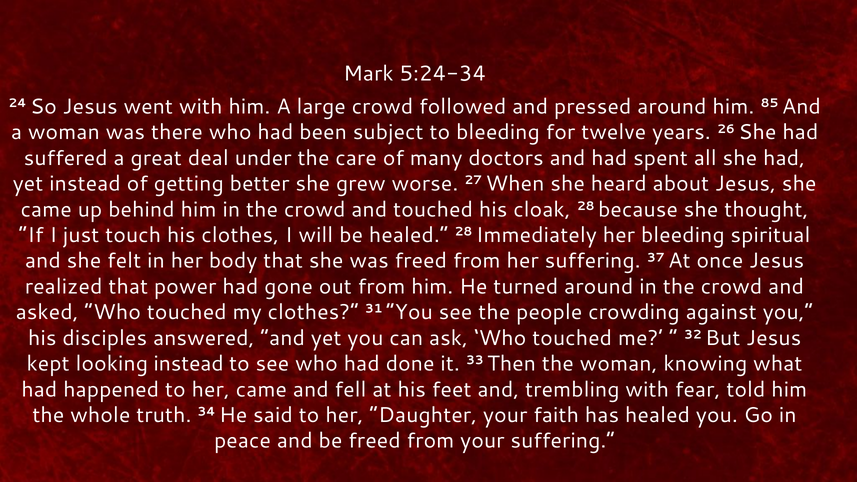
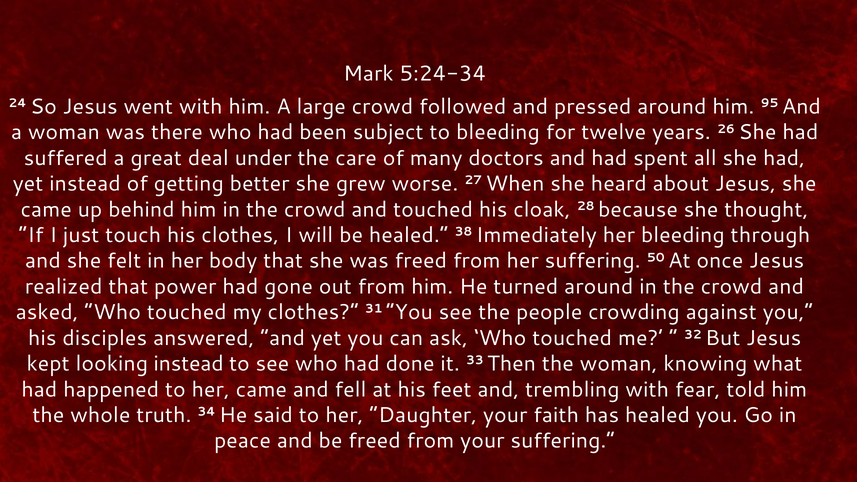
85: 85 -> 95 (770, 103)
healed 28: 28 -> 38 (464, 232)
spiritual: spiritual -> through (770, 235)
37: 37 -> 50 (656, 257)
